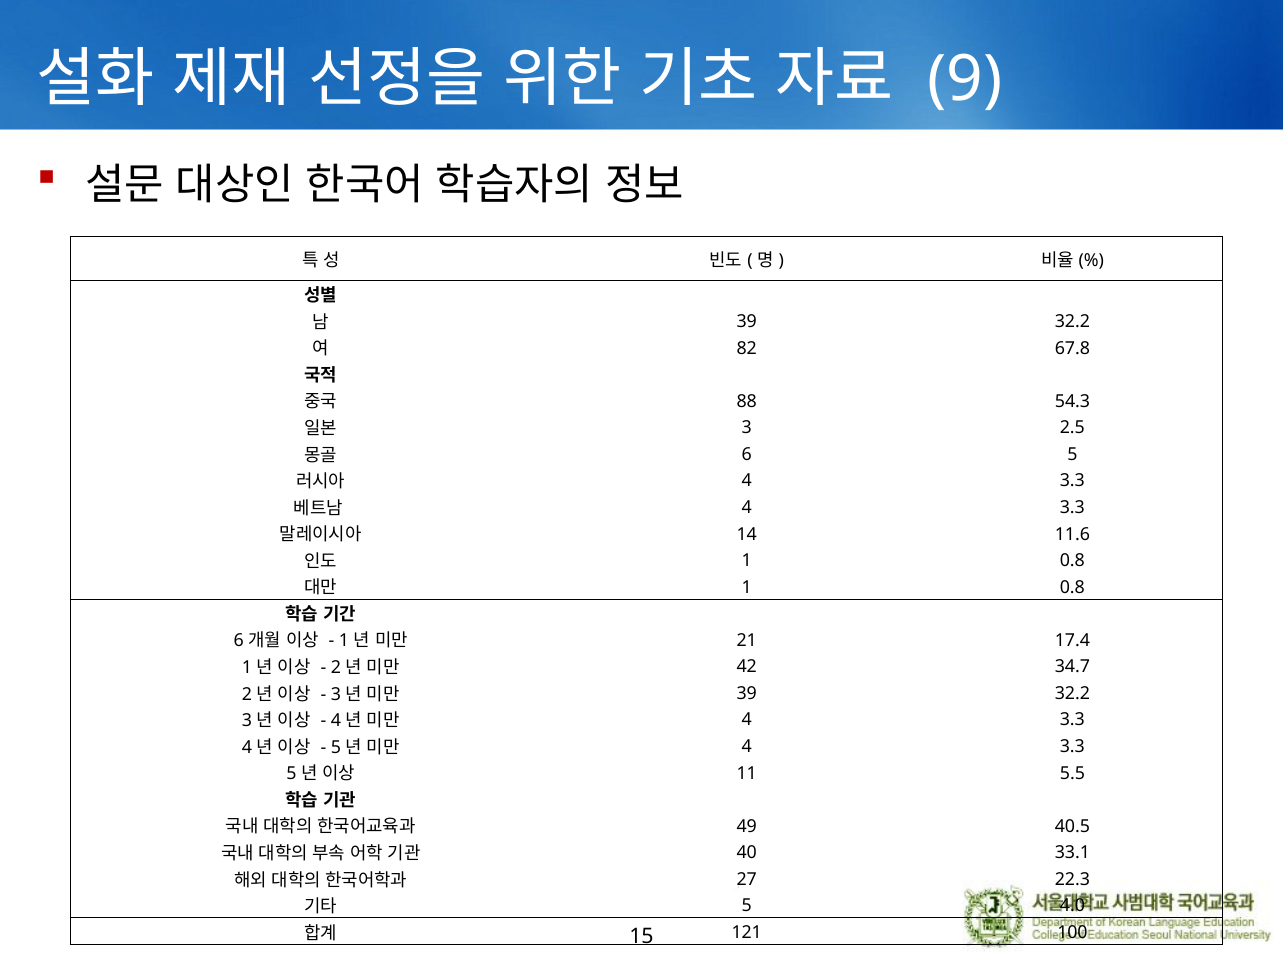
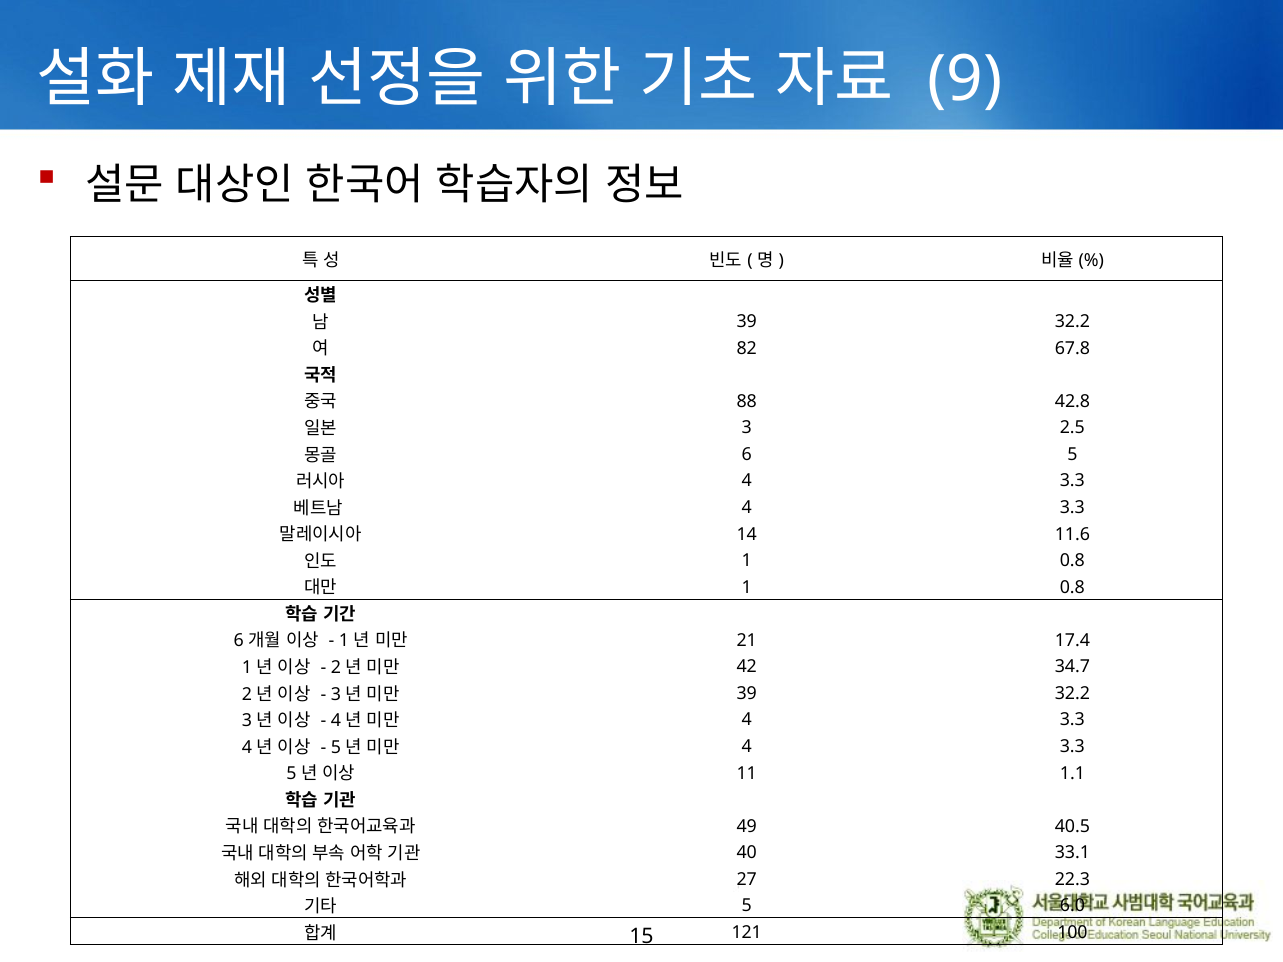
54.3: 54.3 -> 42.8 (1073, 401)
5.5: 5.5 -> 1.1 (1072, 773)
4.0: 4.0 -> 6.0 (1072, 906)
